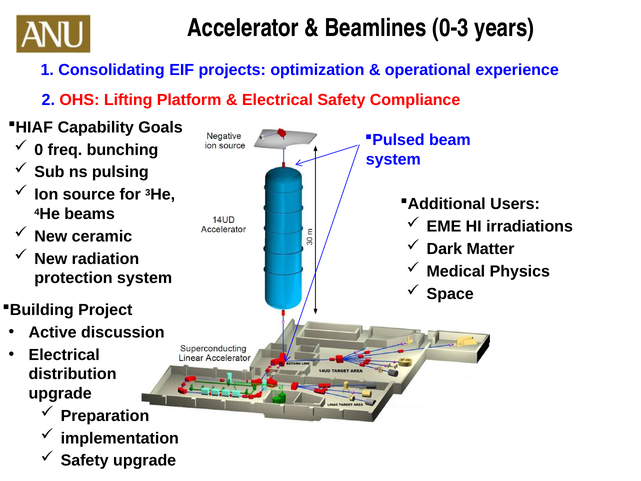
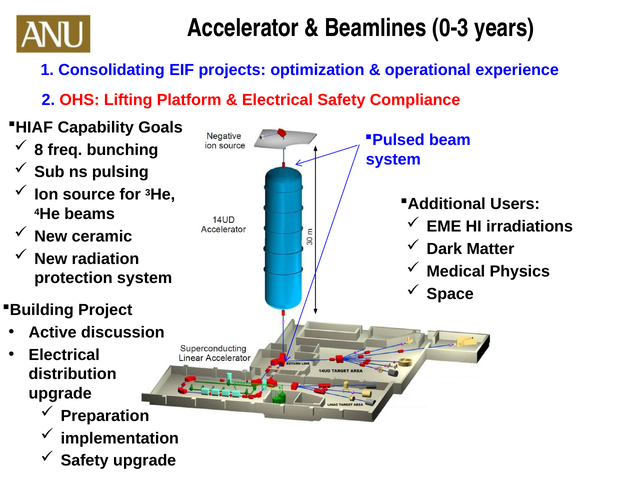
0: 0 -> 8 (39, 150)
